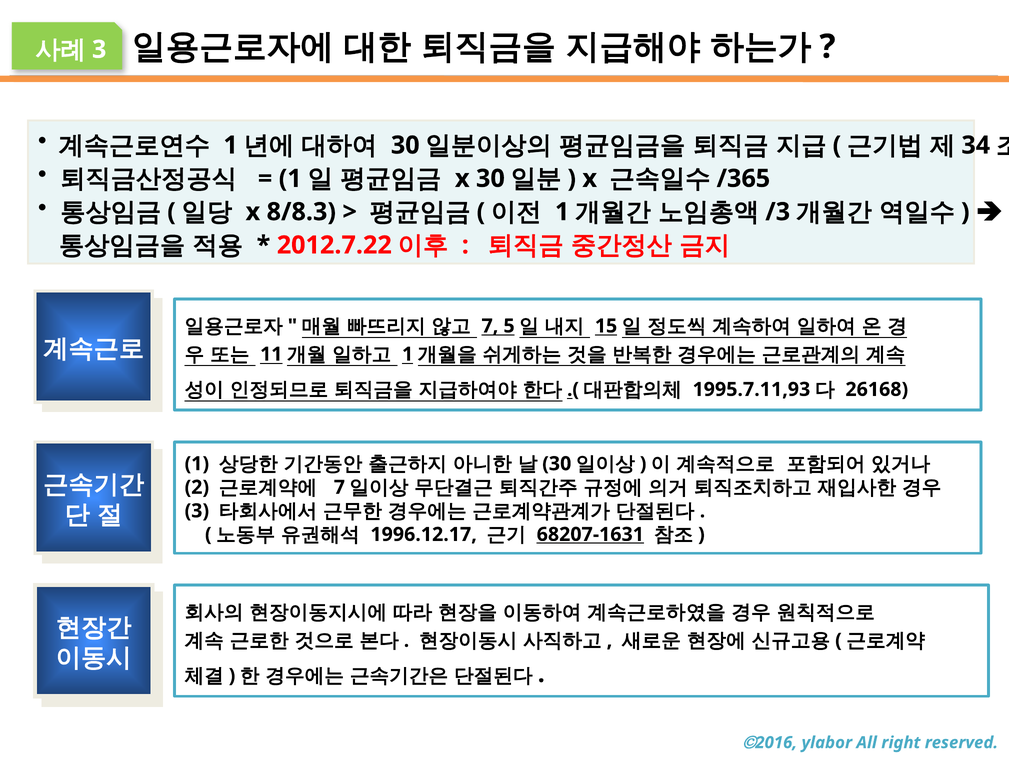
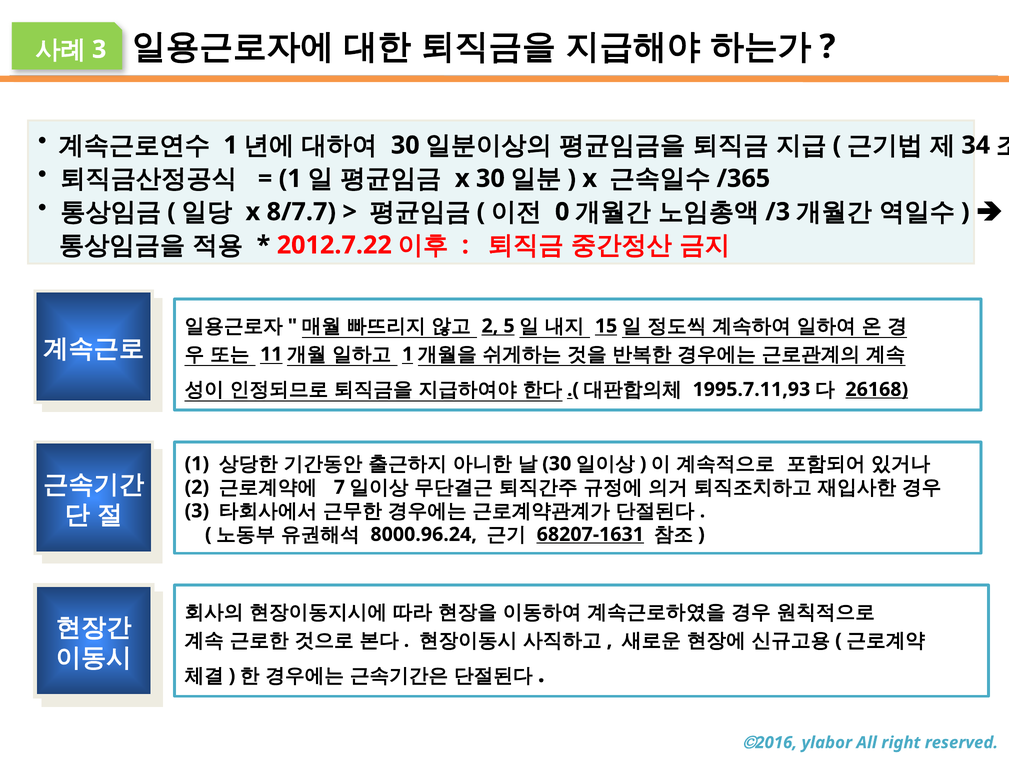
8/8.3: 8/8.3 -> 8/7.7 (301, 212)
1: 1 -> 0 (562, 212)
7: 7 -> 2 (490, 326)
26168 underline: none -> present (877, 389)
1996.12.17: 1996.12.17 -> 8000.96.24 (424, 534)
